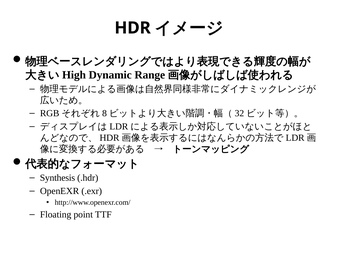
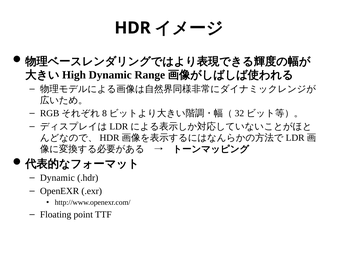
Synthesis: Synthesis -> Dynamic (57, 178)
